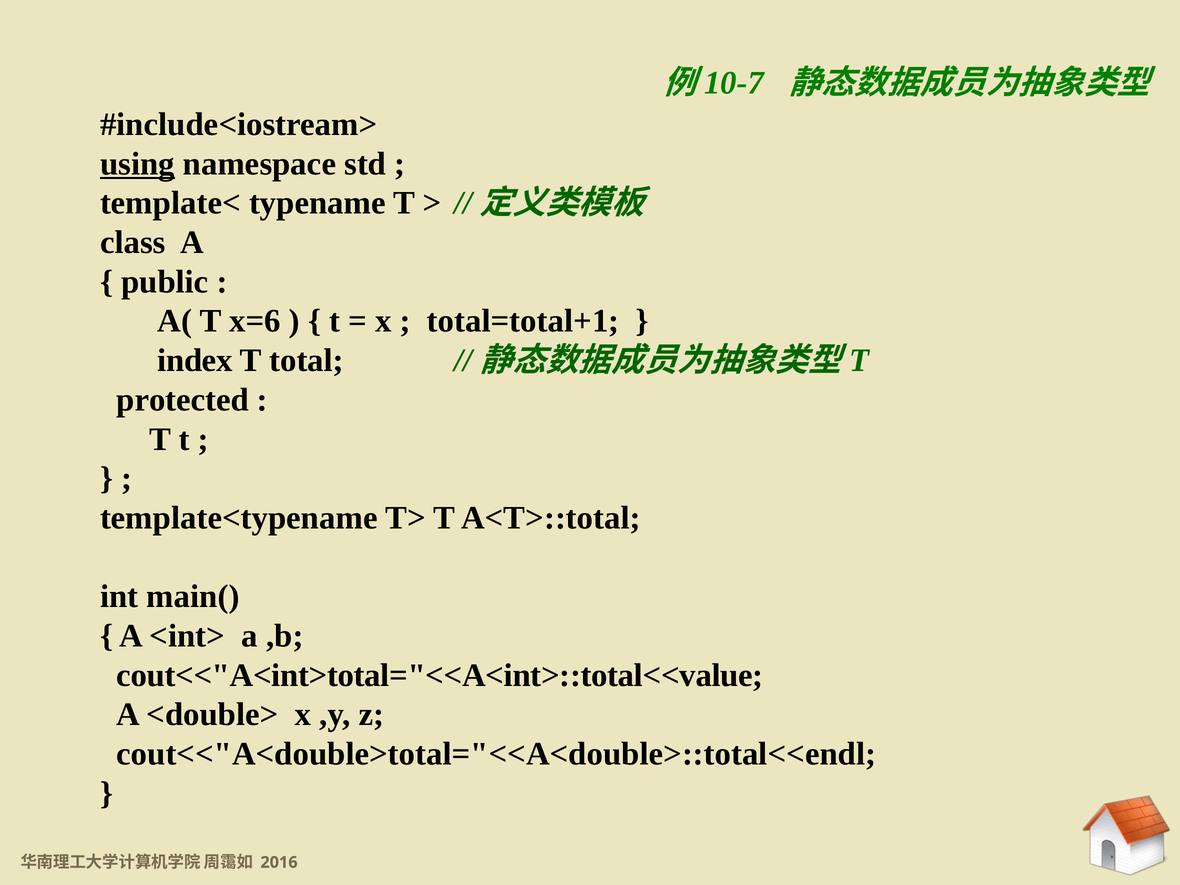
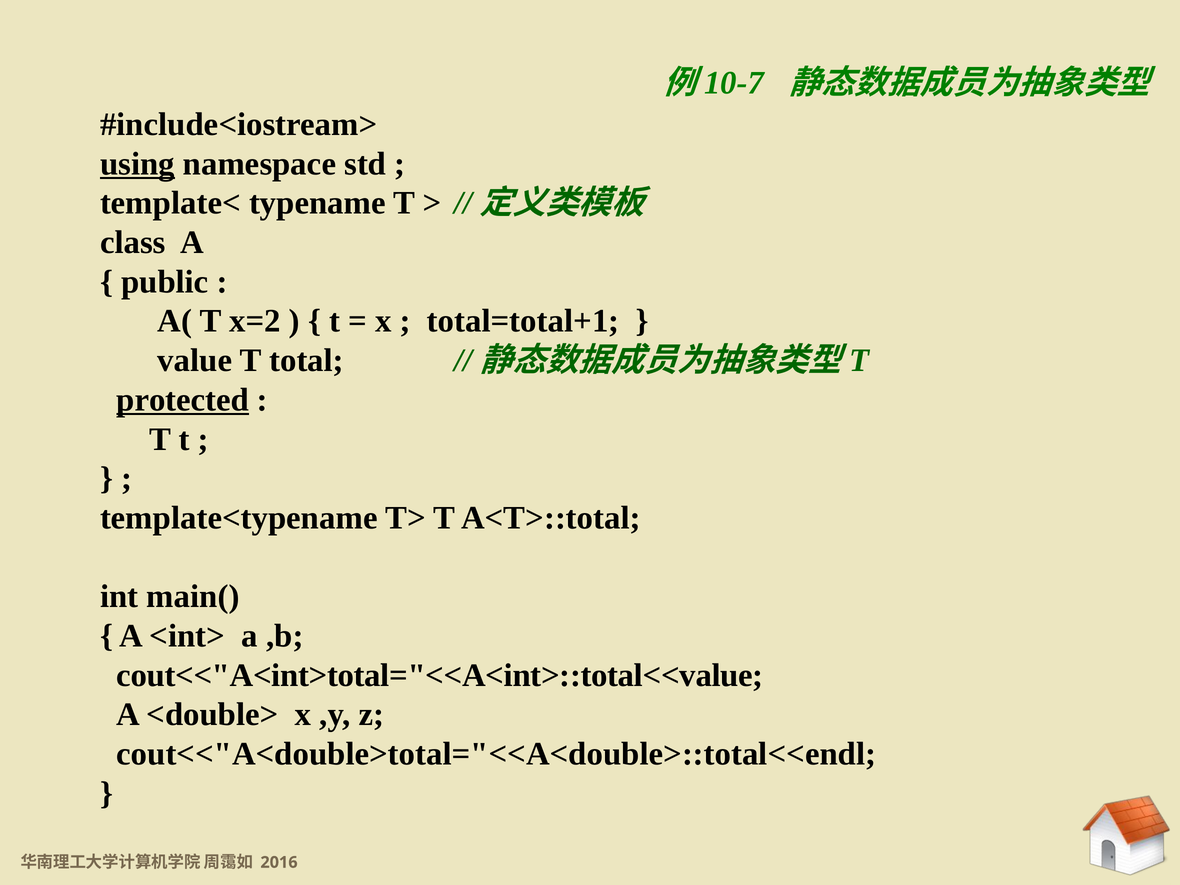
x=6: x=6 -> x=2 (255, 321)
index: index -> value (195, 361)
protected underline: none -> present (183, 400)
